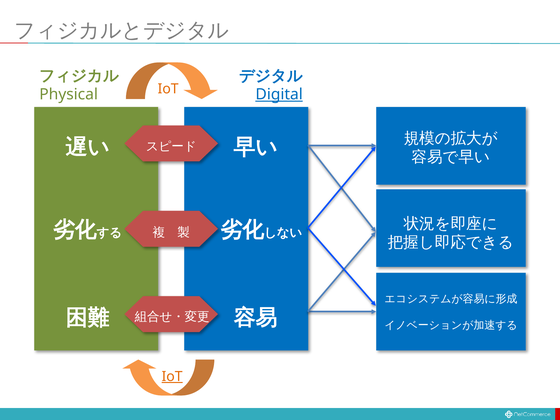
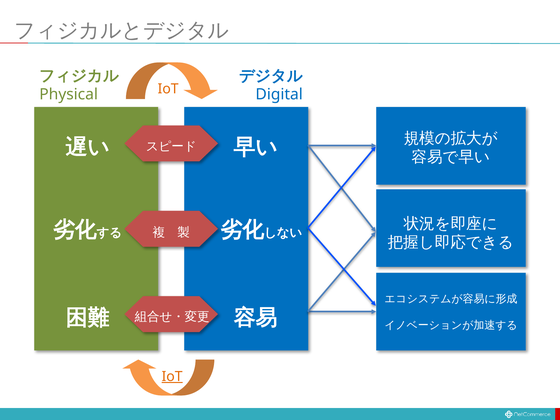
Digital underline: present -> none (279, 94)
